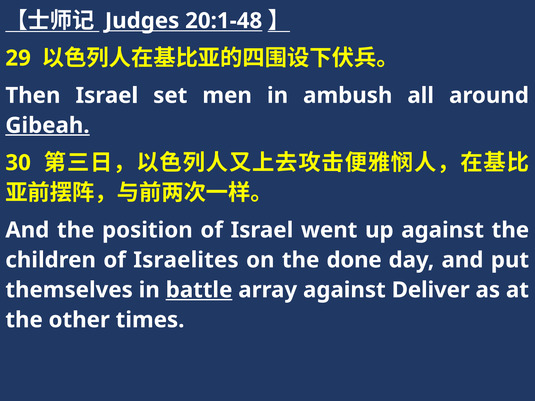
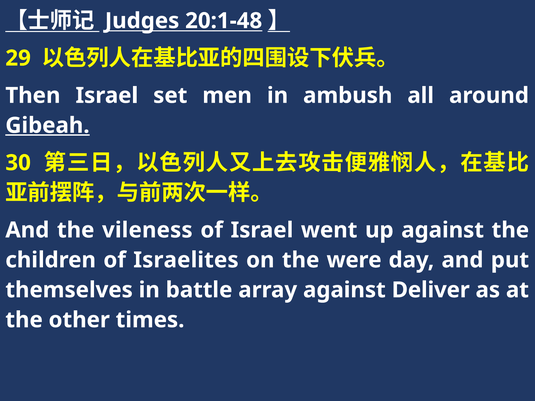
position: position -> vileness (147, 230)
done: done -> were (354, 260)
battle underline: present -> none (199, 290)
